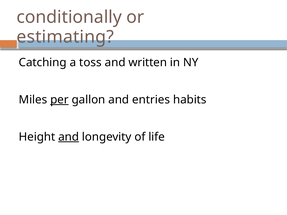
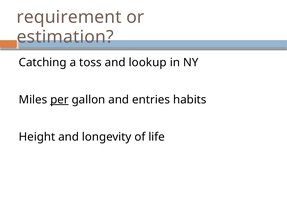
conditionally: conditionally -> requirement (69, 17)
estimating: estimating -> estimation (65, 37)
written: written -> lookup (148, 63)
and underline: present -> none (69, 137)
